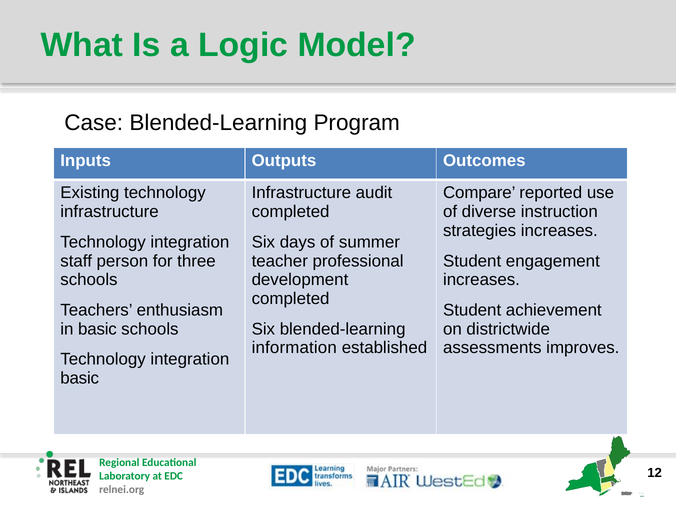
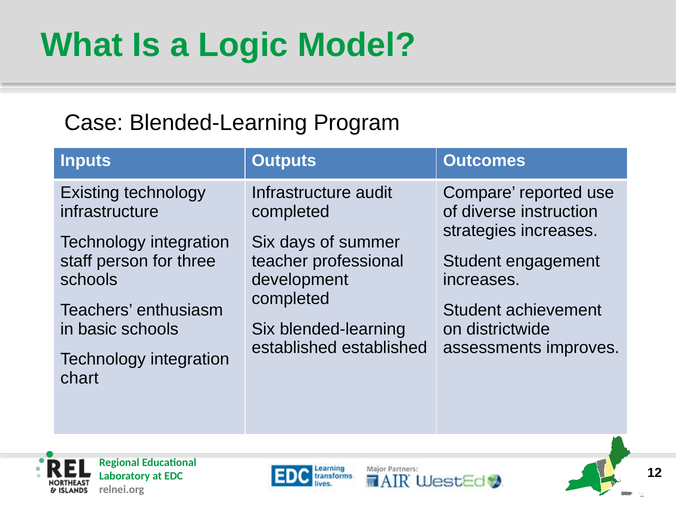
information: information -> established (294, 348)
basic: basic -> chart (80, 378)
